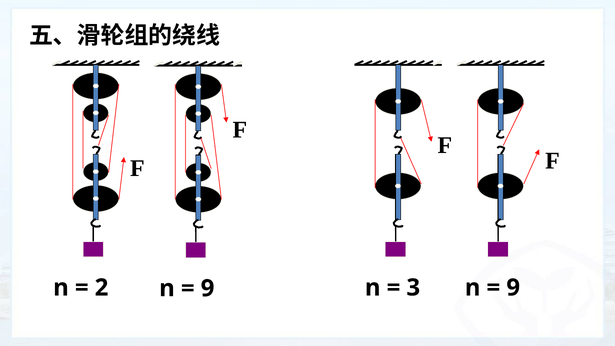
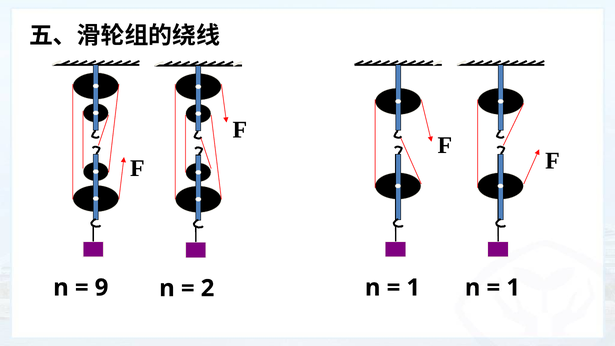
2: 2 -> 9 (102, 288)
9: 9 -> 2 (208, 288)
3: 3 -> 1 (413, 288)
9: 9 -> 1 (513, 288)
